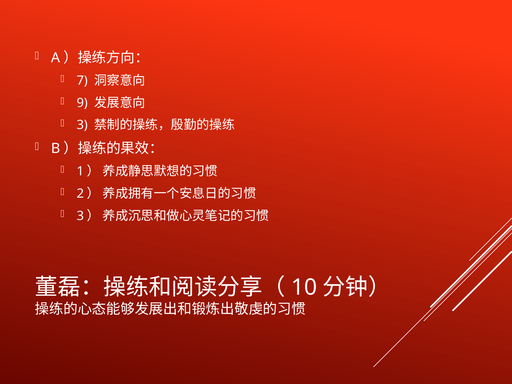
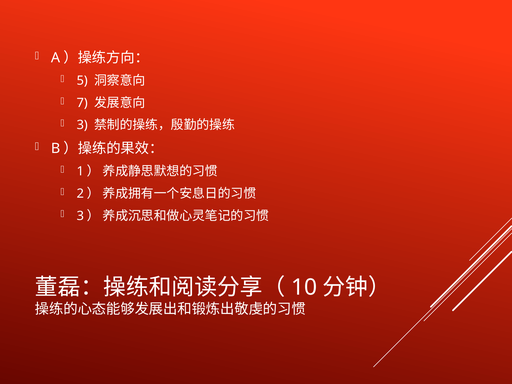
7: 7 -> 5 (82, 81)
9: 9 -> 7 (82, 103)
